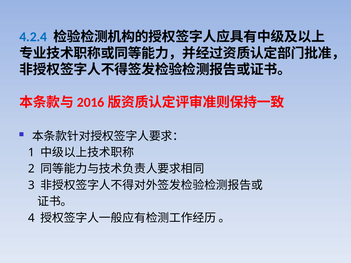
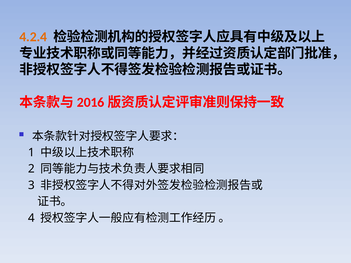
4.2.4 colour: blue -> orange (33, 37)
